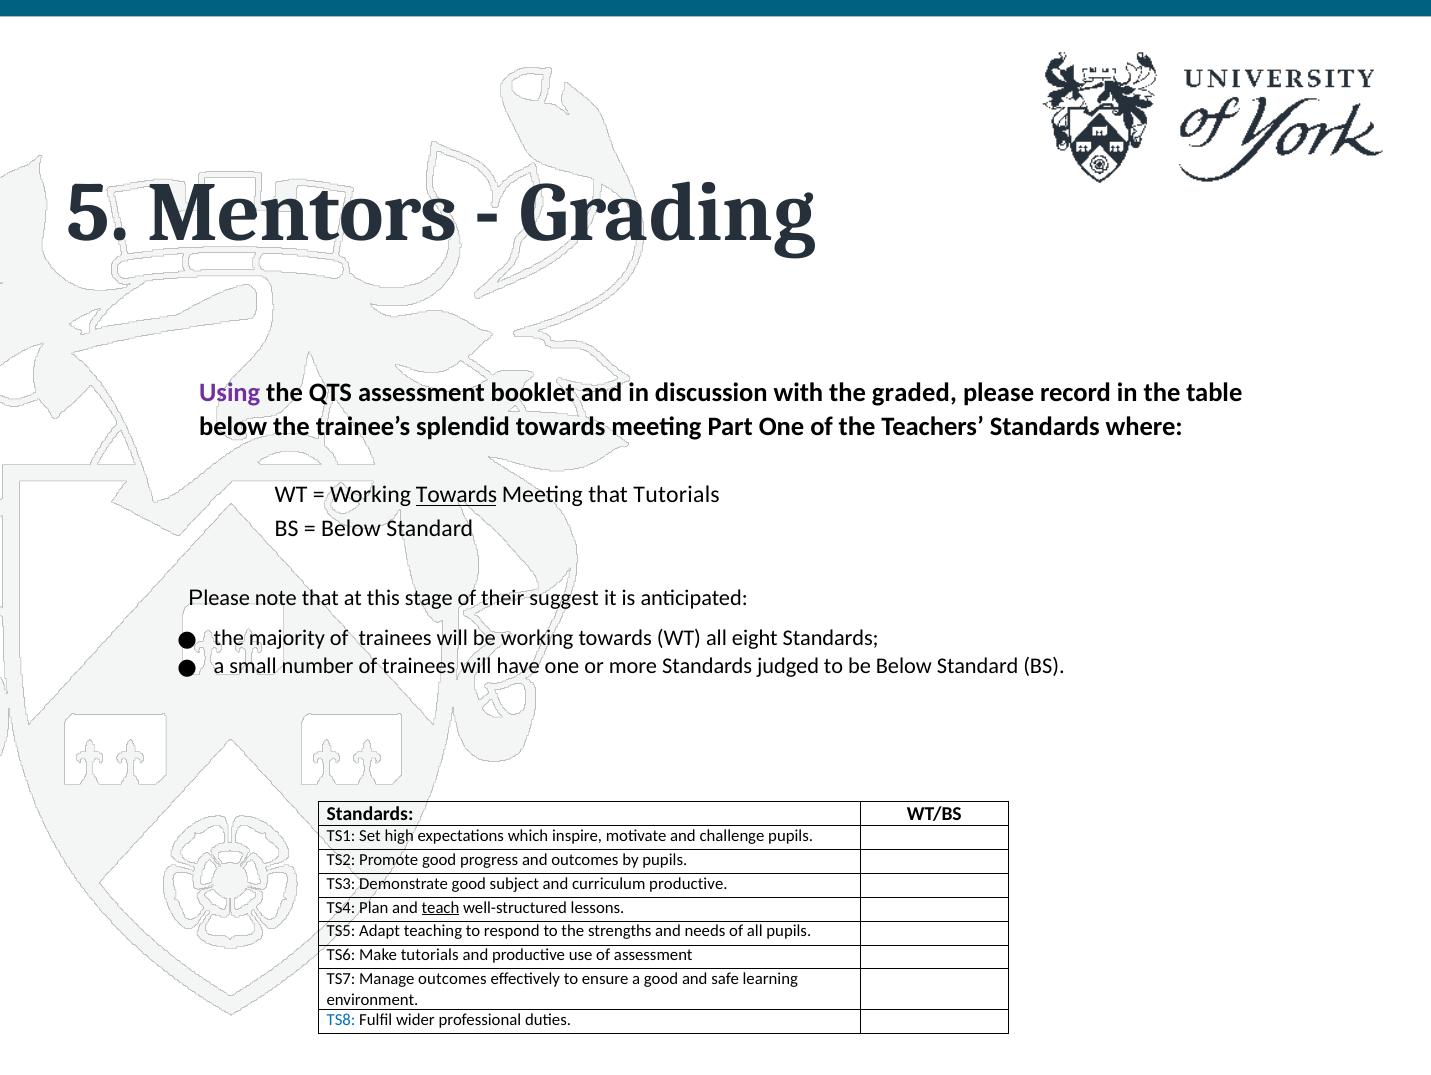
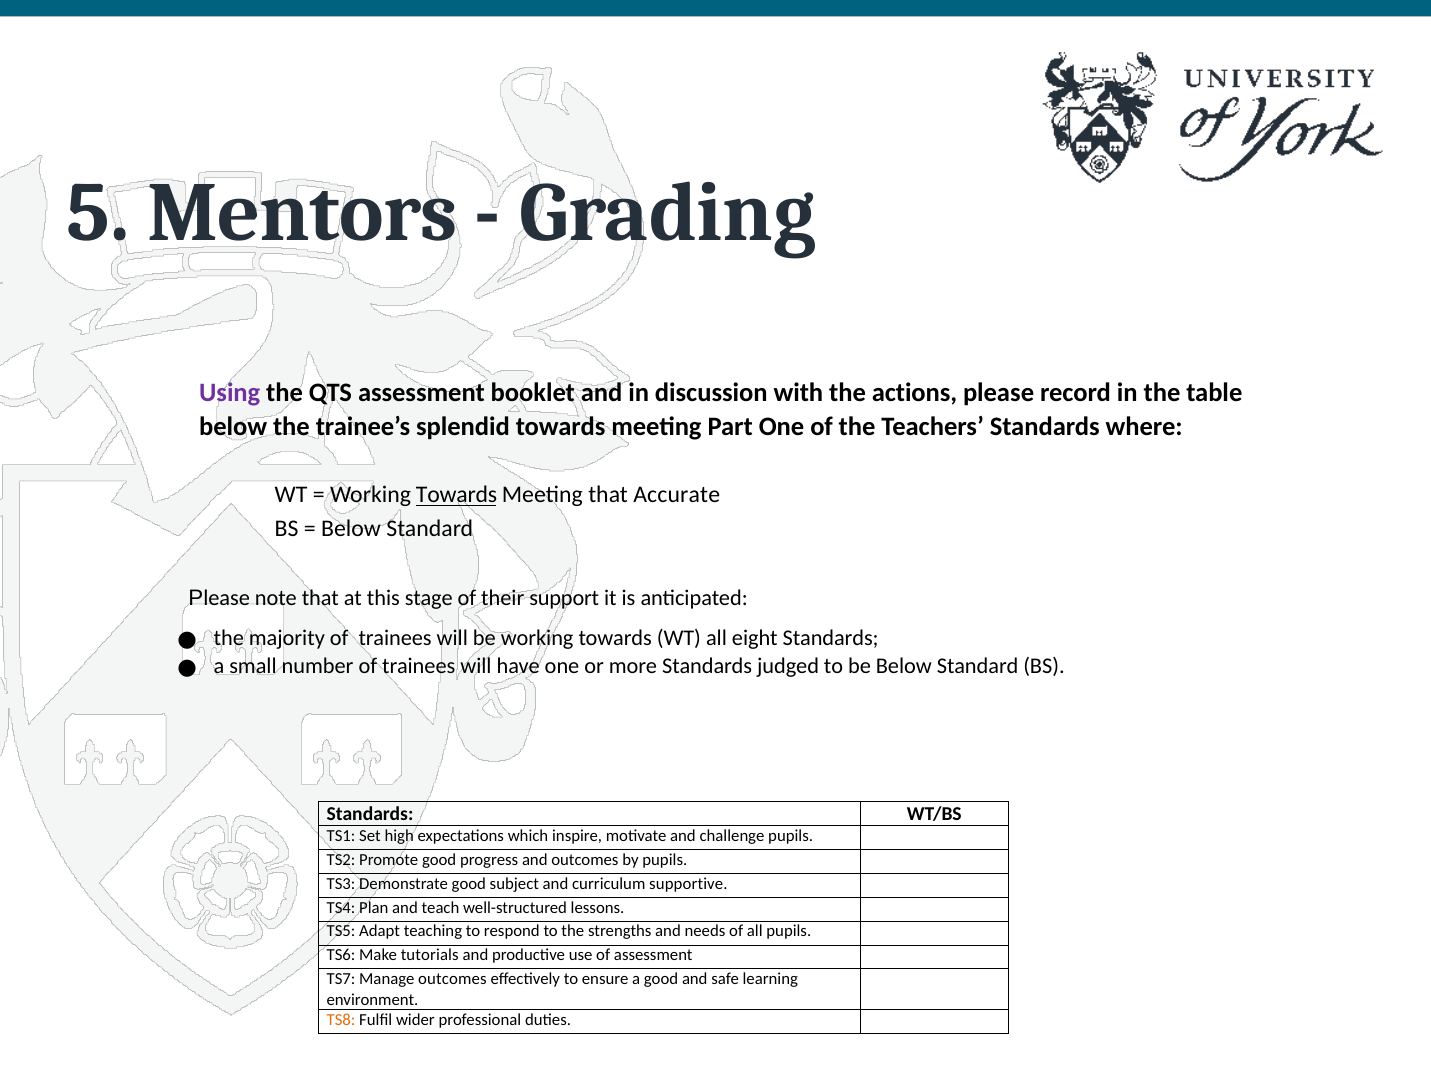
graded: graded -> actions (915, 393)
that Tutorials: Tutorials -> Accurate (677, 495)
suggest: suggest -> support (564, 597)
curriculum productive: productive -> supportive (688, 883)
teach underline: present -> none (440, 907)
TS8 colour: blue -> orange (341, 1020)
